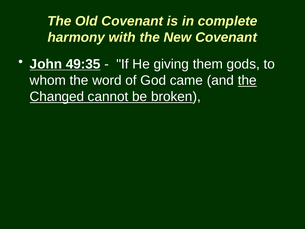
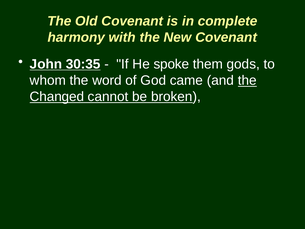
49:35: 49:35 -> 30:35 (83, 64)
giving: giving -> spoke (171, 64)
